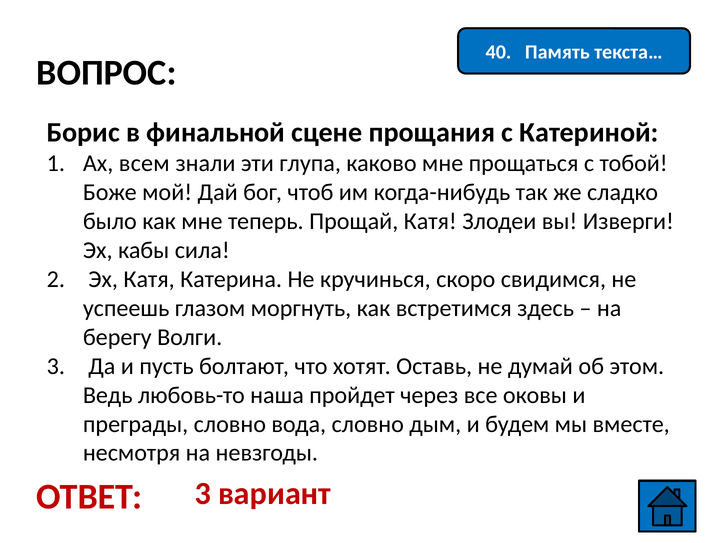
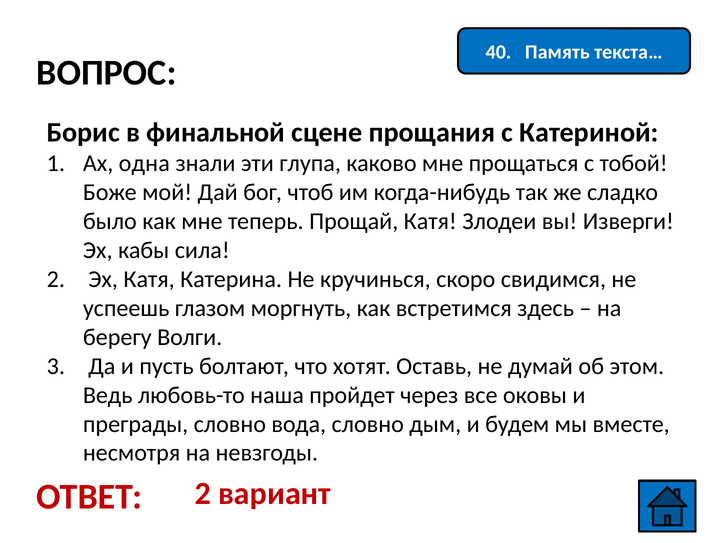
всем: всем -> одна (144, 163)
ОТВЕТ 3: 3 -> 2 (203, 494)
